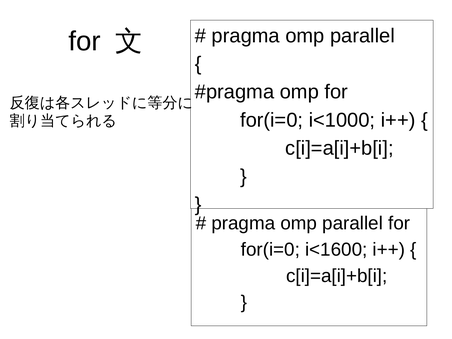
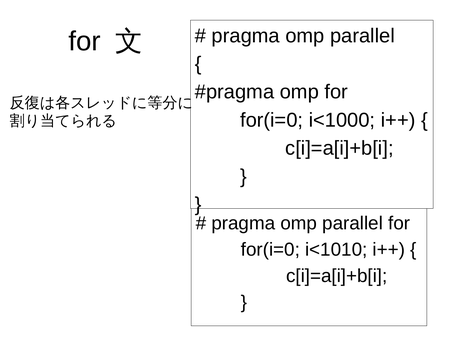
i<1600: i<1600 -> i<1010 (336, 250)
